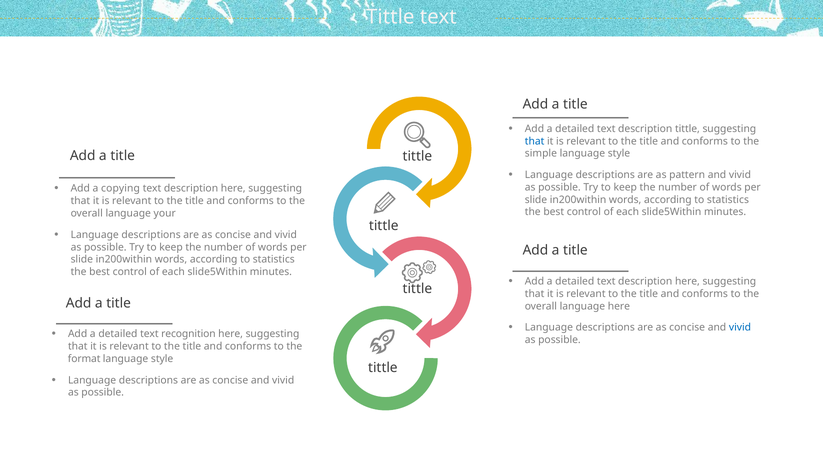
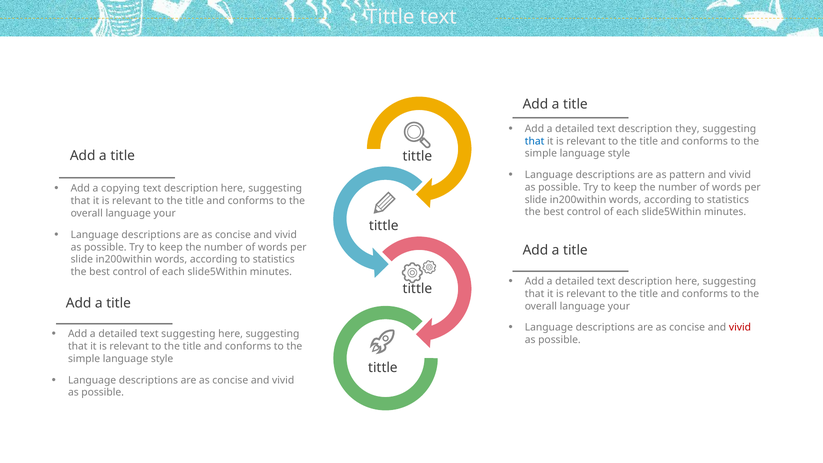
description tittle: tittle -> they (687, 129)
here: here -> your (619, 306)
vivid colour: blue -> red (740, 328)
text recognition: recognition -> suggesting (188, 334)
format: format -> simple (84, 359)
